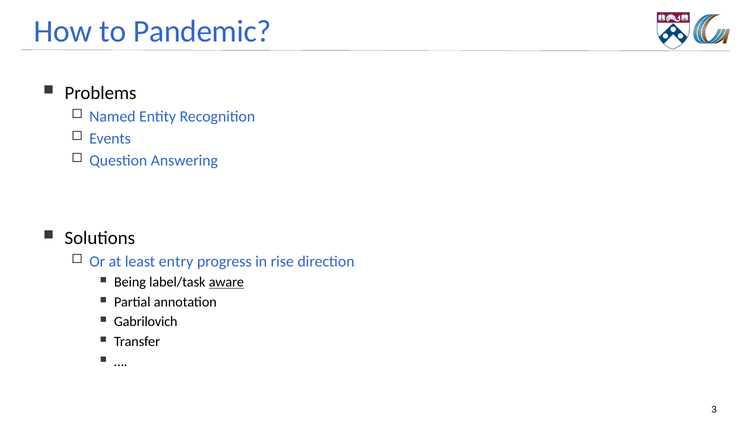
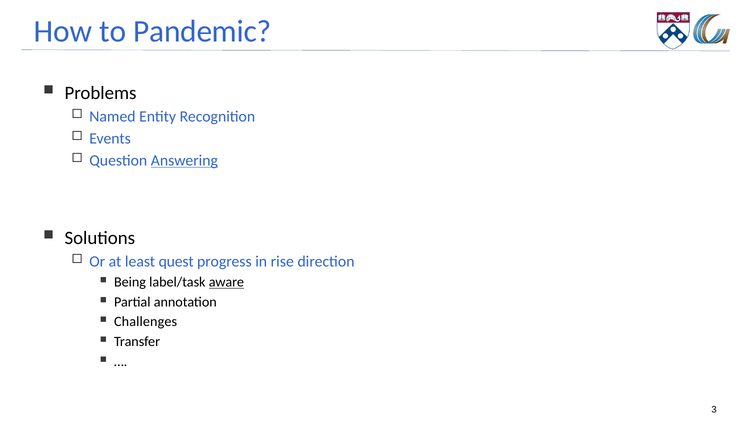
Answering underline: none -> present (184, 161)
entry: entry -> quest (176, 262)
Gabrilovich: Gabrilovich -> Challenges (146, 322)
